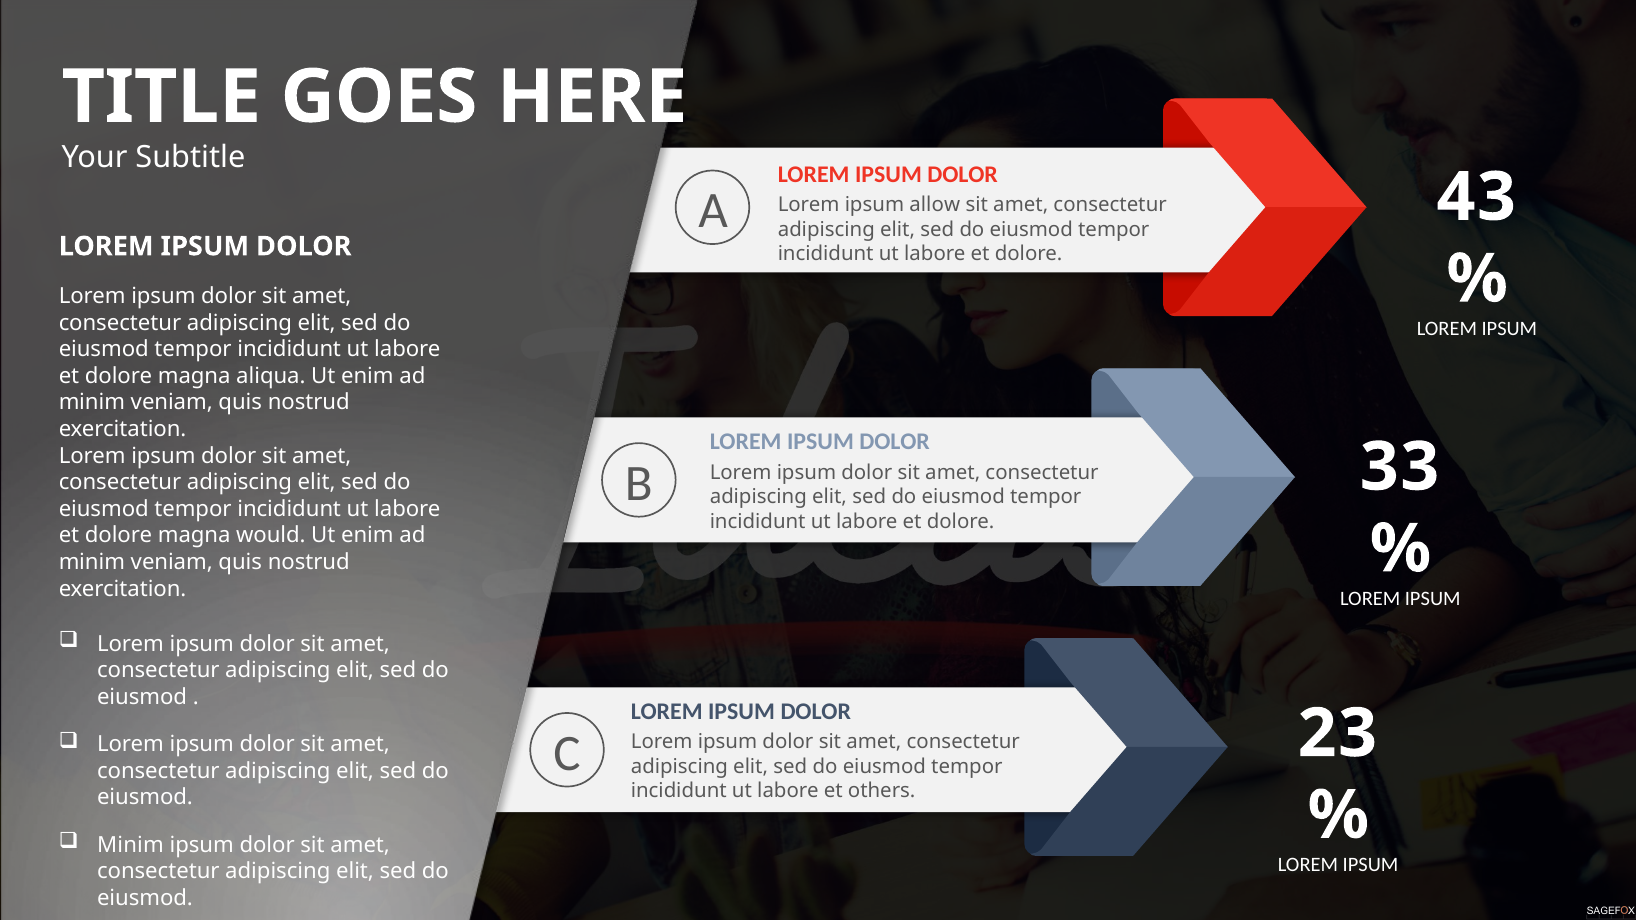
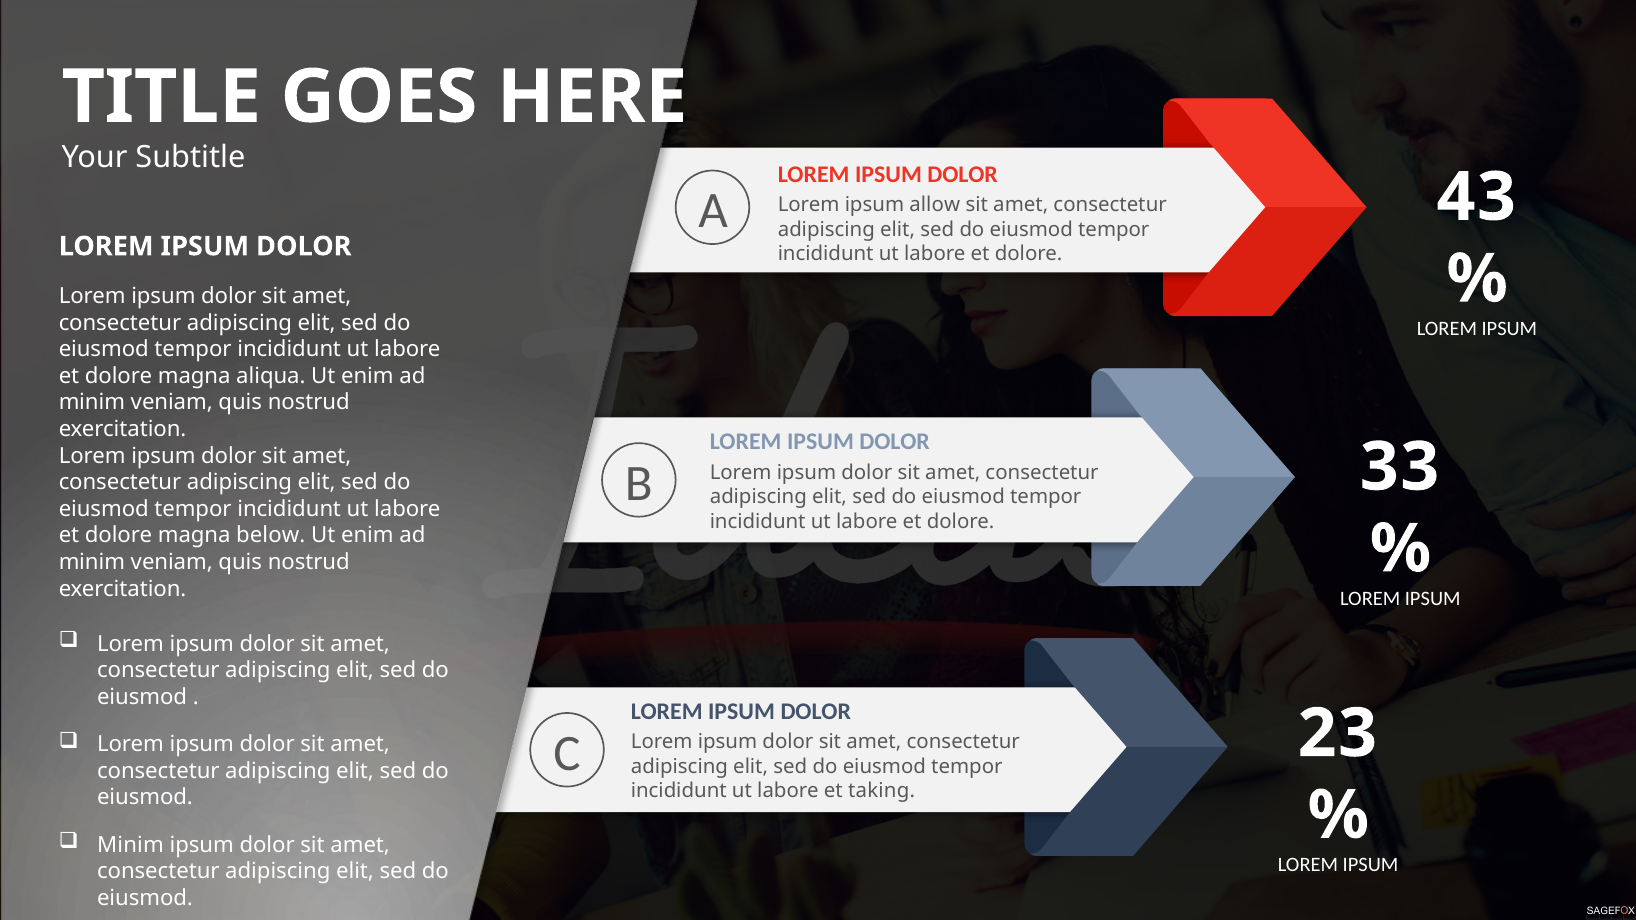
would: would -> below (271, 536)
others: others -> taking (882, 791)
